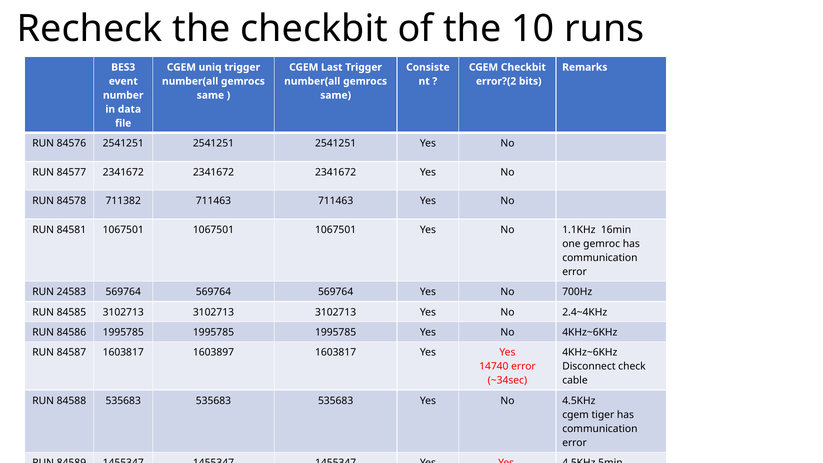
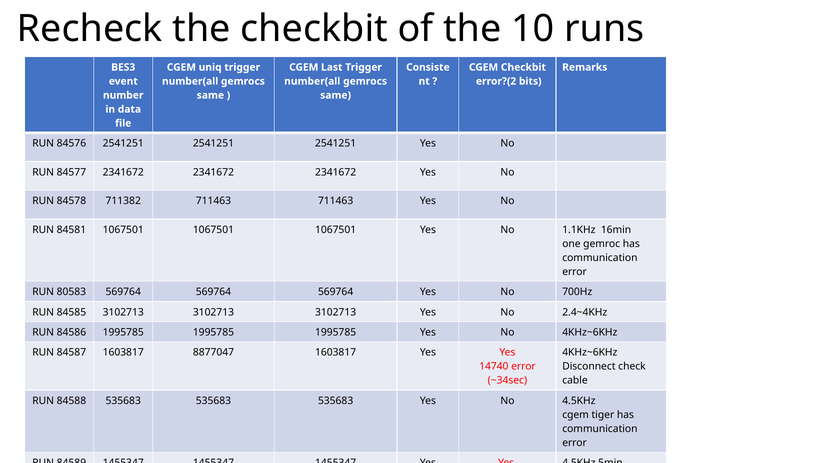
24583: 24583 -> 80583 (71, 292)
1603897: 1603897 -> 8877047 (213, 352)
